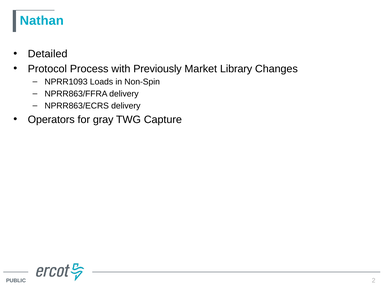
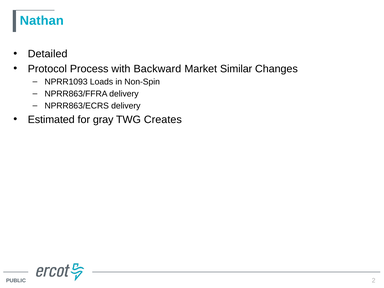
Previously: Previously -> Backward (157, 69)
Library: Library -> Similar (236, 69)
Operators: Operators -> Estimated (51, 120)
Capture: Capture -> Creates (163, 120)
